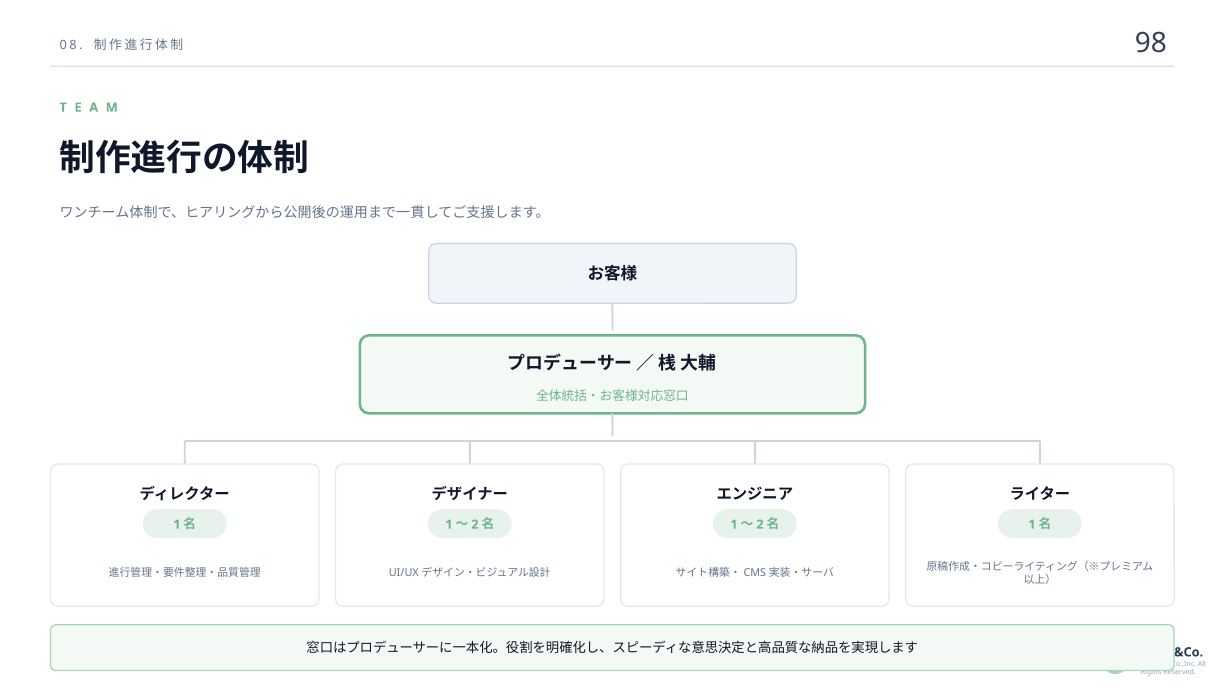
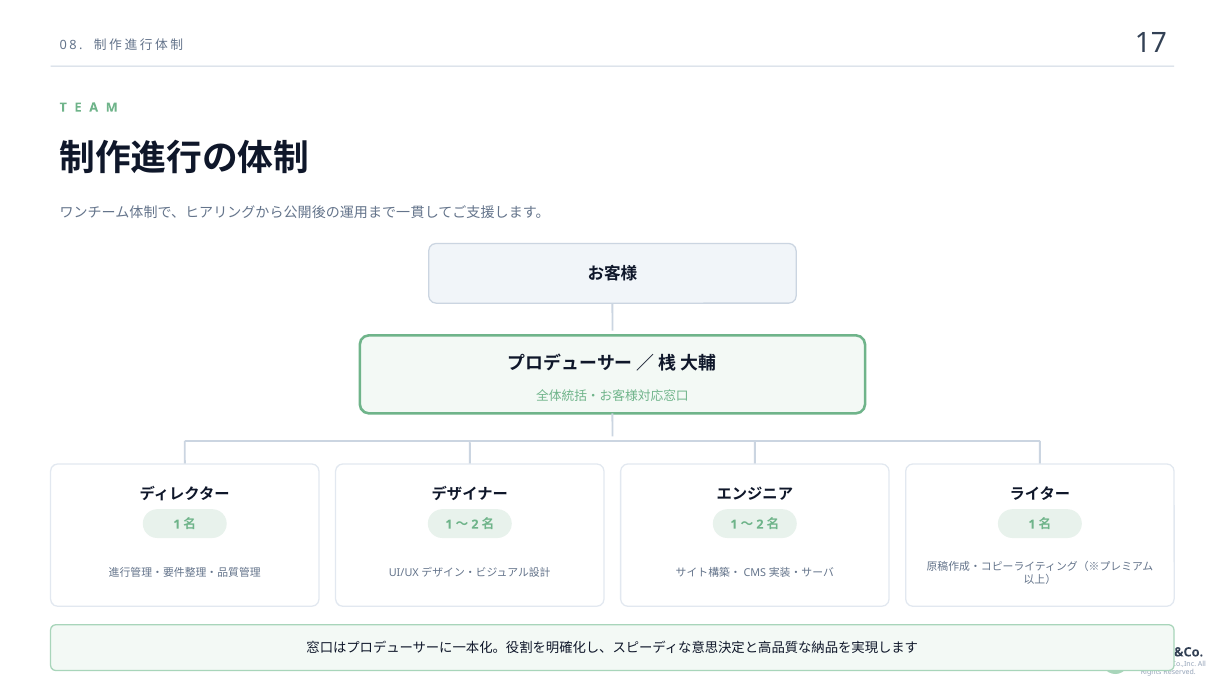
98: 98 -> 17 (1151, 43)
